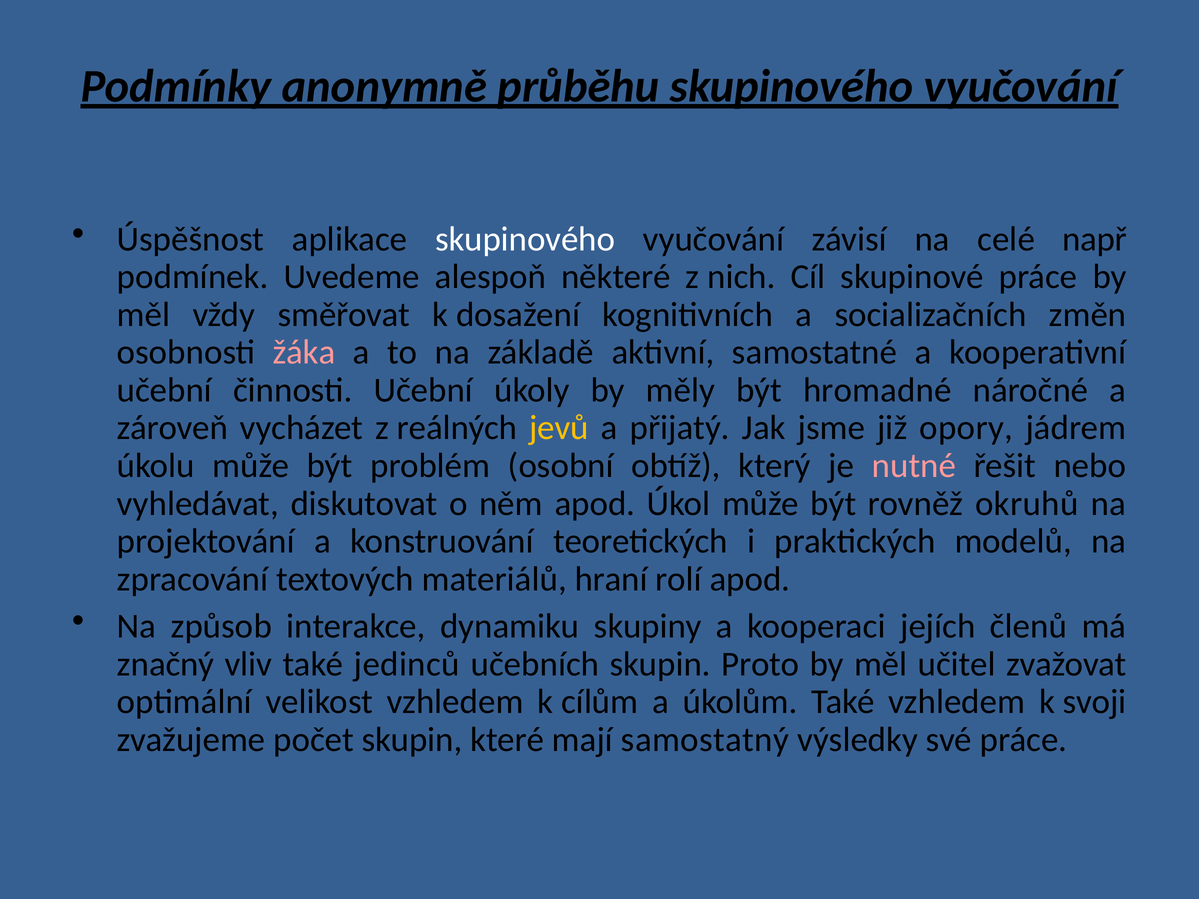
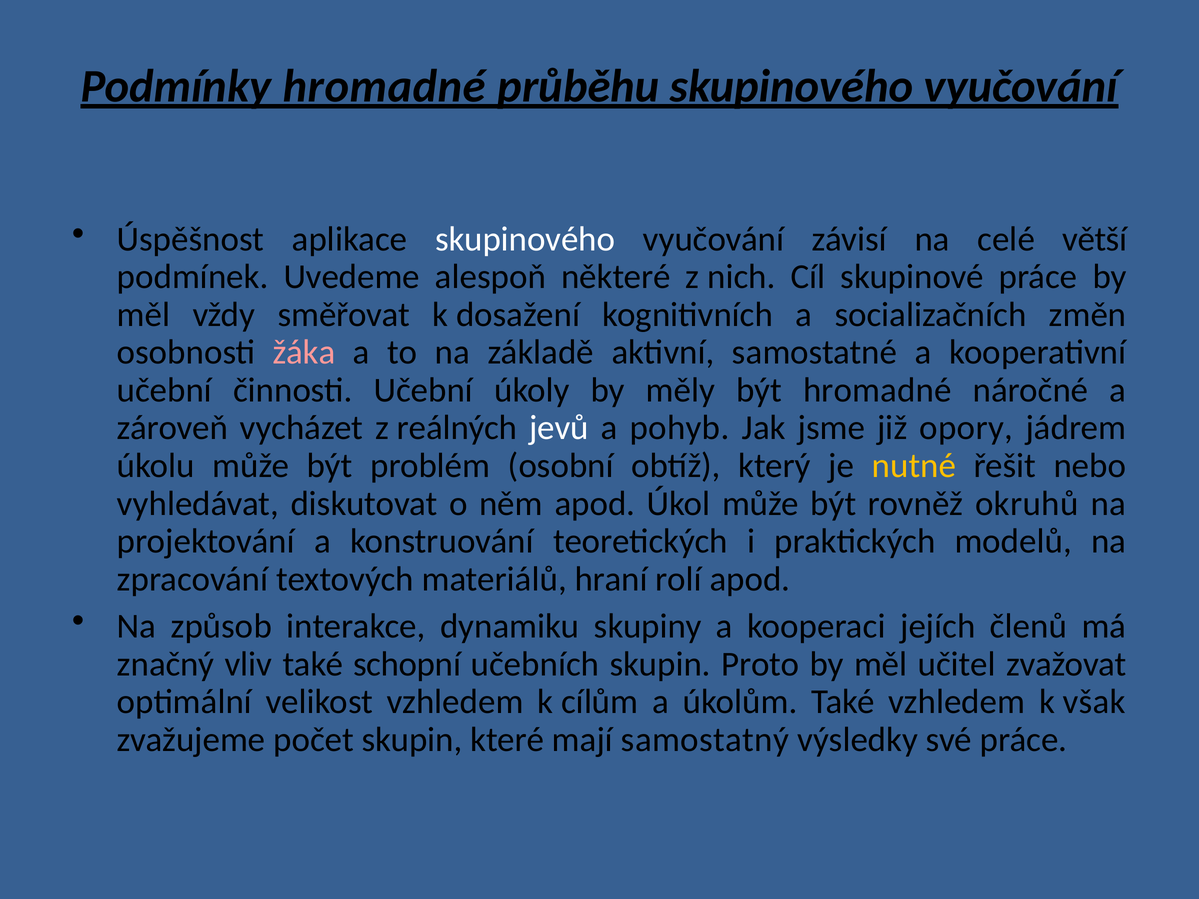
Podmínky anonymně: anonymně -> hromadné (384, 86)
např: např -> větší (1095, 239)
jevů colour: yellow -> white (559, 428)
přijatý: přijatý -> pohyb (680, 428)
nutné colour: pink -> yellow (914, 466)
jedinců: jedinců -> schopní (407, 664)
svoji: svoji -> však (1094, 702)
